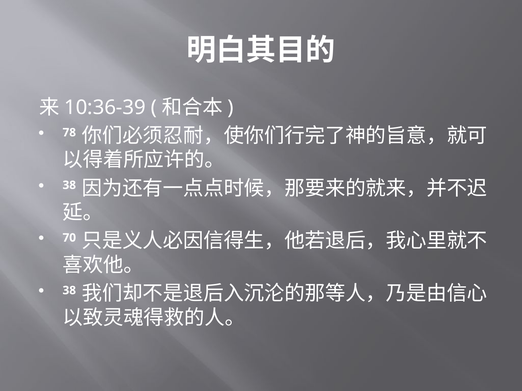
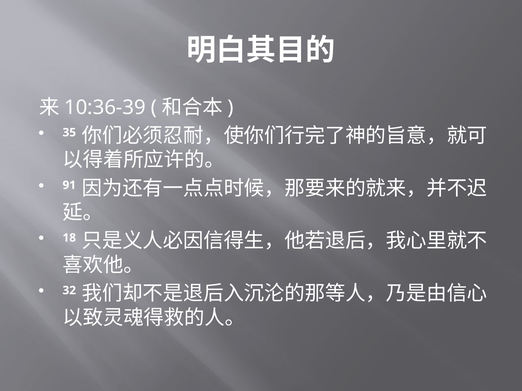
78: 78 -> 35 (69, 133)
38: 38 -> 91 (69, 185)
70: 70 -> 18 (69, 238)
38: 38 -> 32 (69, 291)
